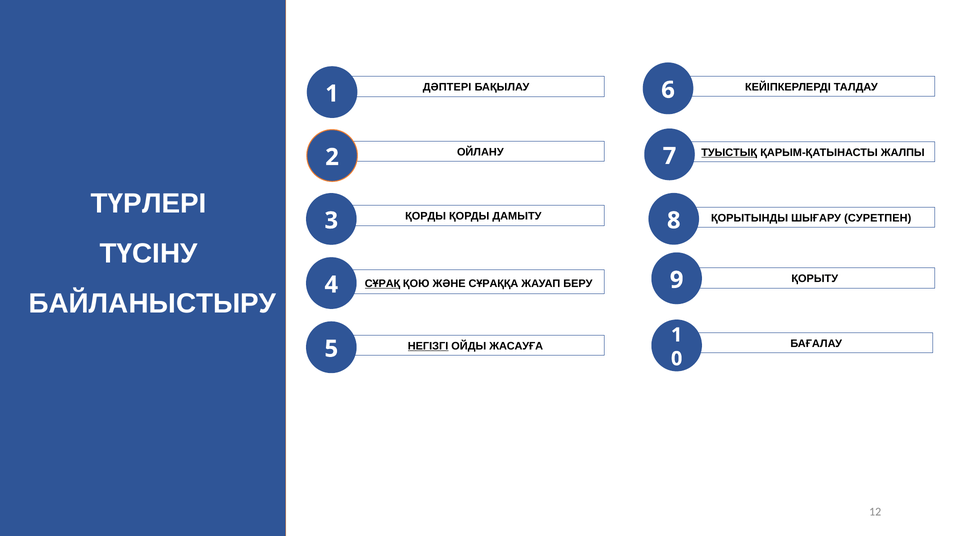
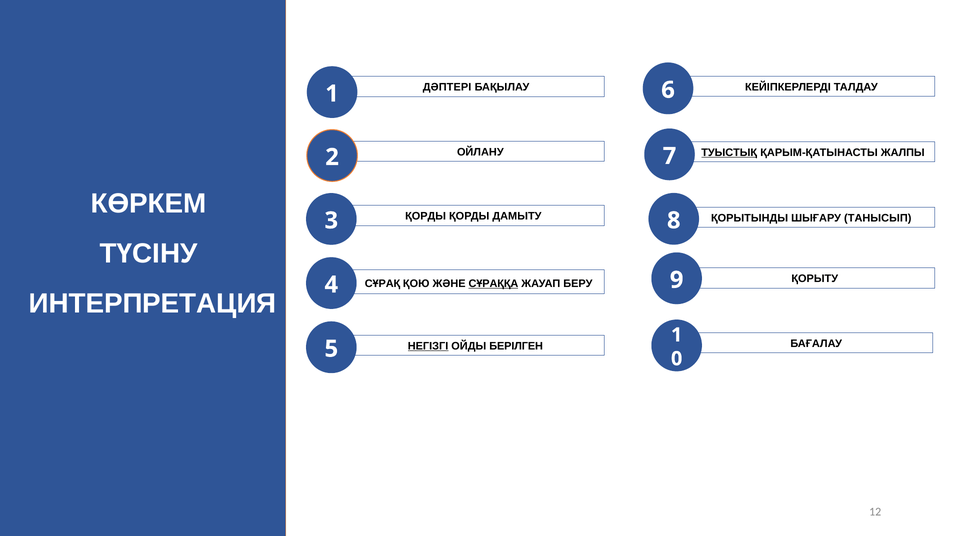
ТҮРЛЕРІ: ТҮРЛЕРІ -> КӨРКЕМ (149, 204)
СУРЕТПЕН: СУРЕТПЕН -> ТАНЫСЫП (878, 218)
СҰРАҚ underline: present -> none (383, 284)
СҰРАҚҚА underline: none -> present (493, 284)
БАЙЛАНЫСТЫРУ: БАЙЛАНЫСТЫРУ -> ИНТЕРПРЕТАЦИЯ (153, 304)
ЖАСАУҒА: ЖАСАУҒА -> БЕРІЛГЕН (516, 346)
